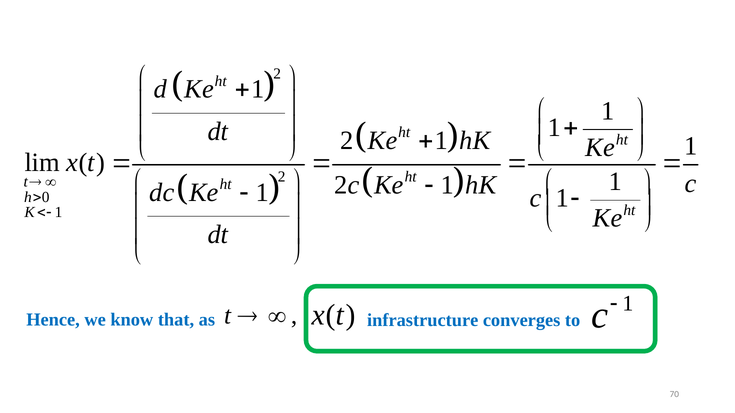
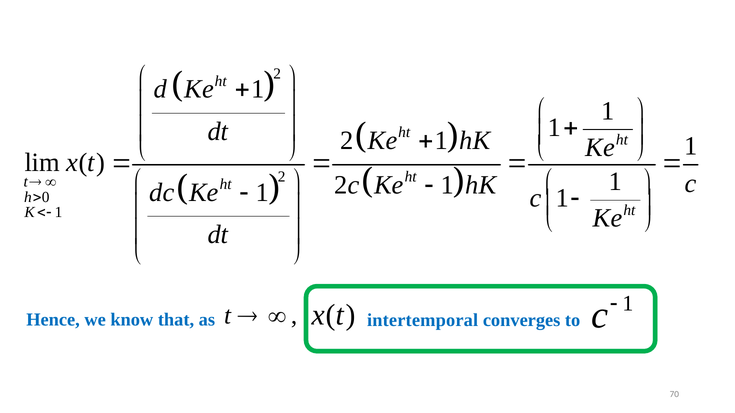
infrastructure: infrastructure -> intertemporal (423, 320)
